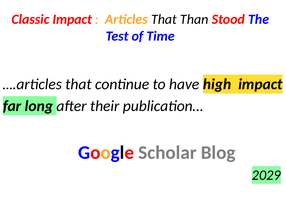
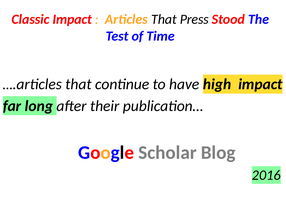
Than: Than -> Press (194, 19)
2029: 2029 -> 2016 (266, 175)
